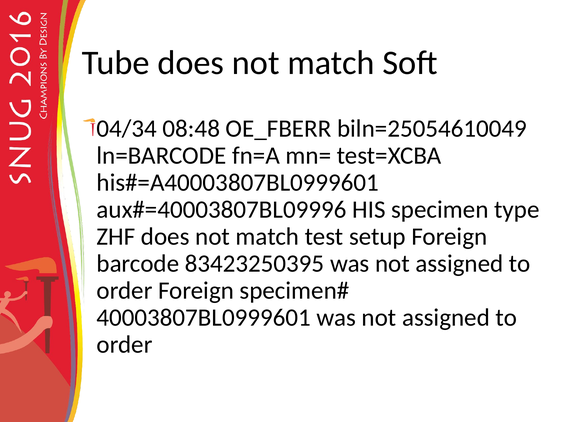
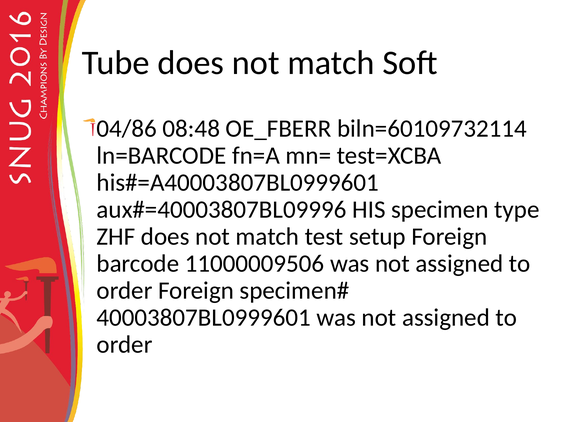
04/34: 04/34 -> 04/86 (127, 129)
biln=25054610049: biln=25054610049 -> biln=60109732114 (432, 129)
83423250395: 83423250395 -> 11000009506 (255, 264)
